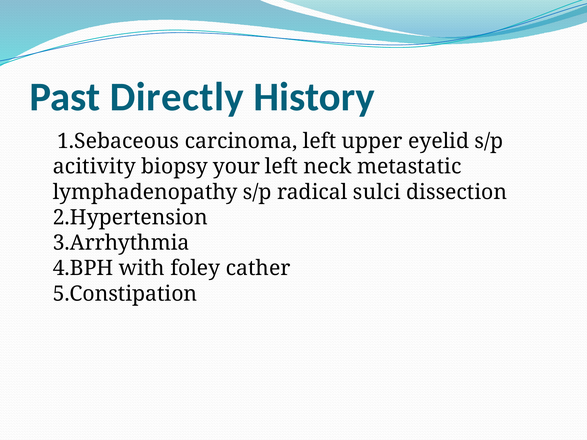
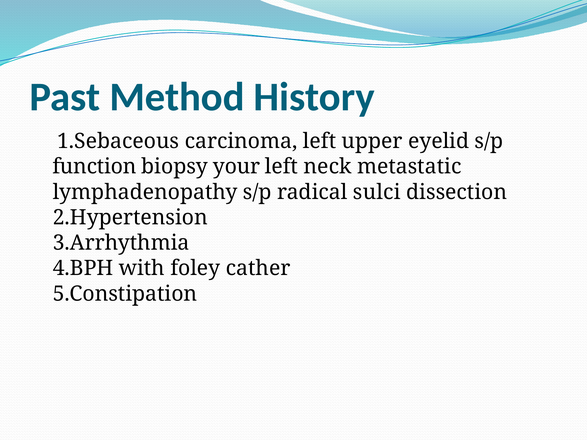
Directly: Directly -> Method (177, 97)
acitivity: acitivity -> function (94, 167)
